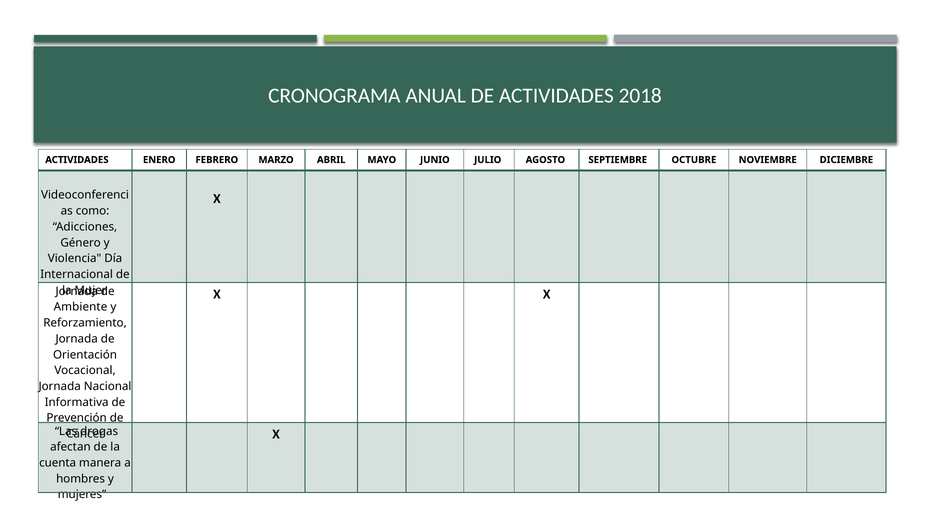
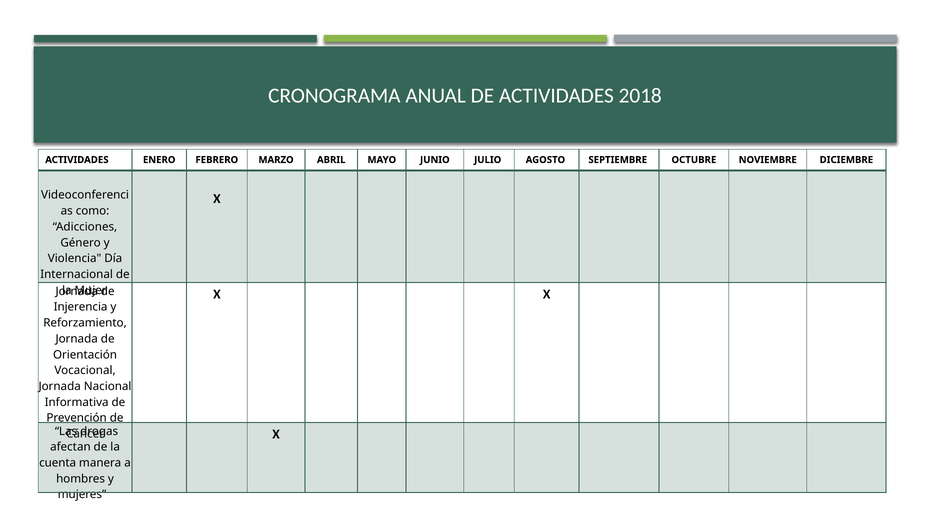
Ambiente: Ambiente -> Injerencia (81, 307)
